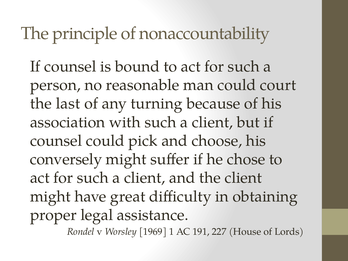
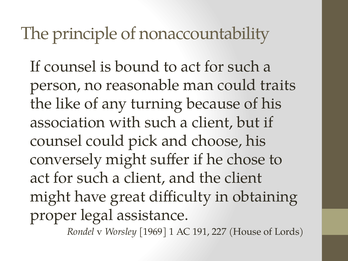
court: court -> traits (278, 85)
last: last -> like (68, 104)
